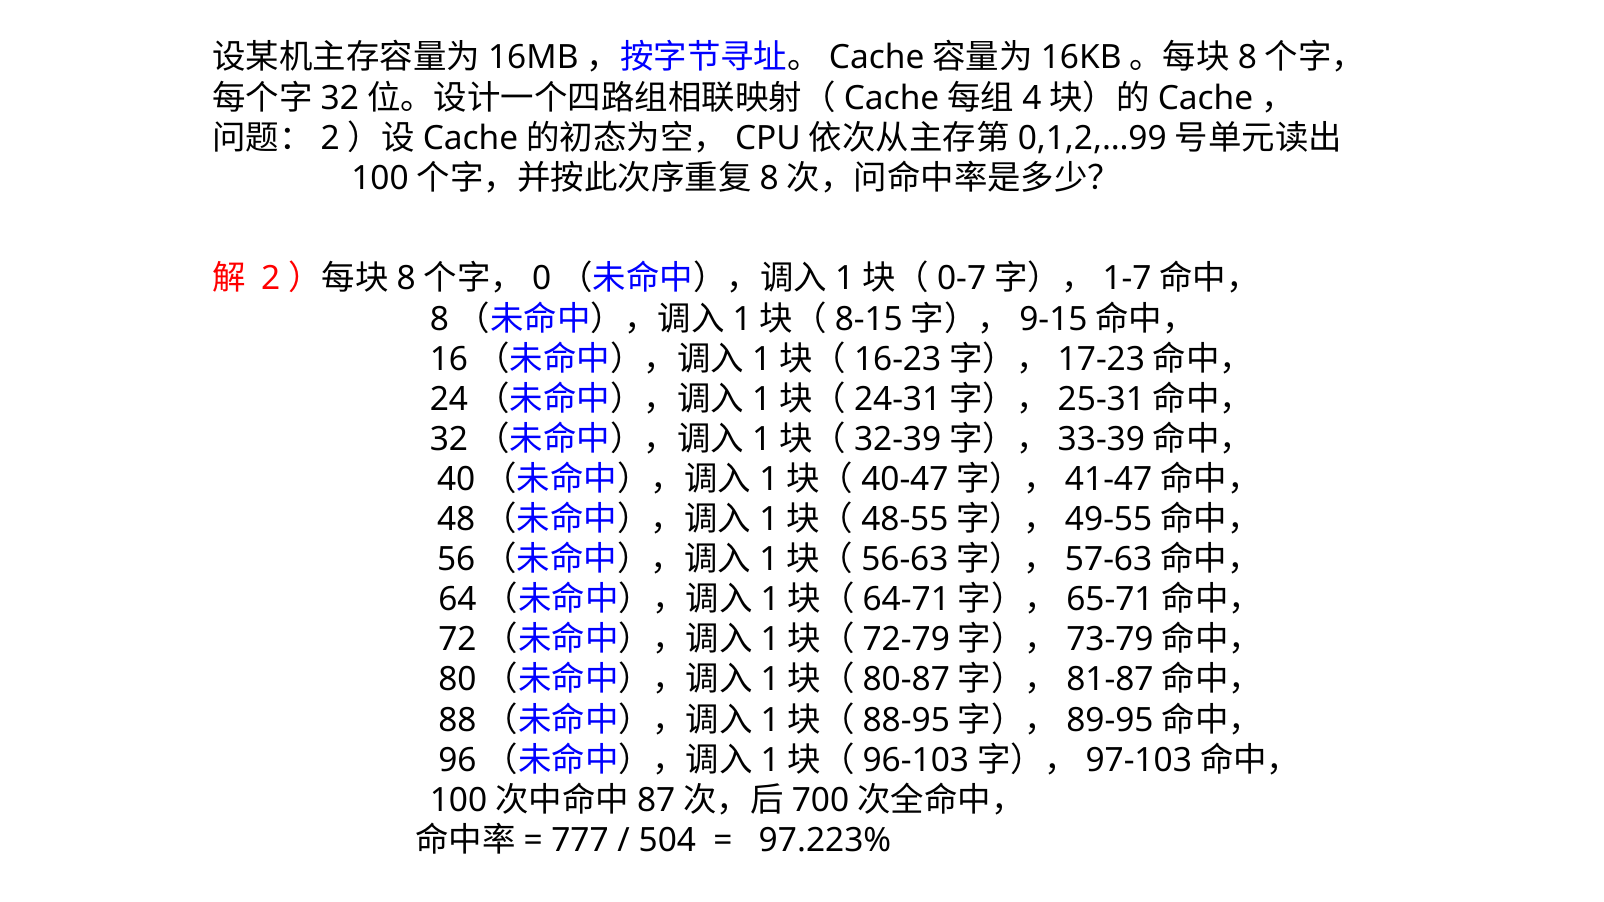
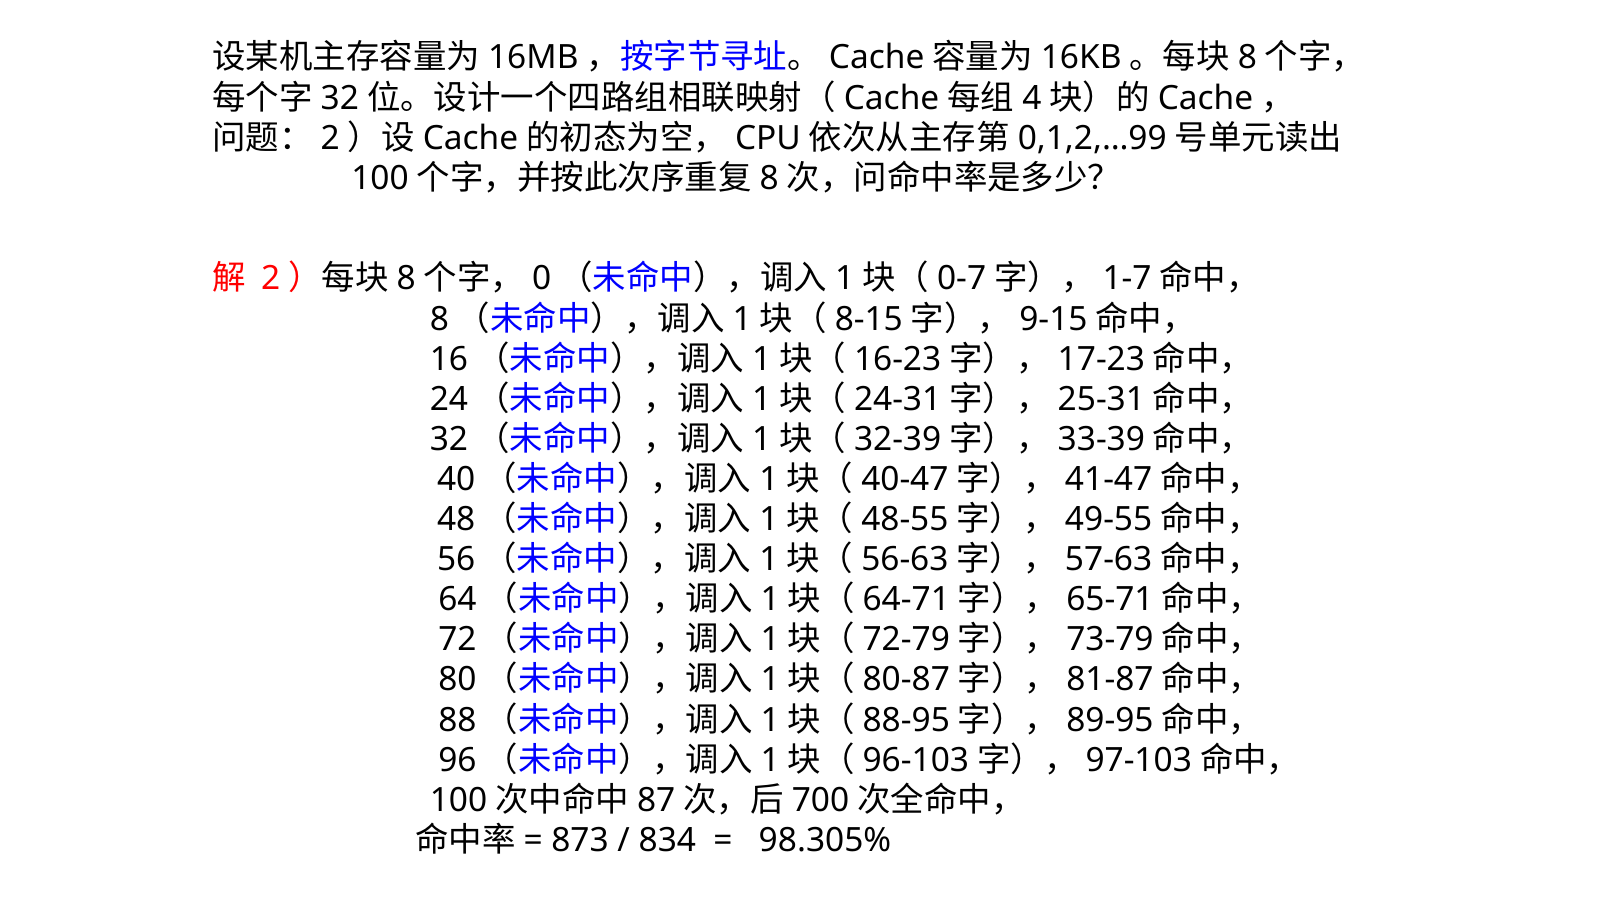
777: 777 -> 873 (580, 841)
504: 504 -> 834 (667, 841)
97.223%: 97.223% -> 98.305% (825, 841)
